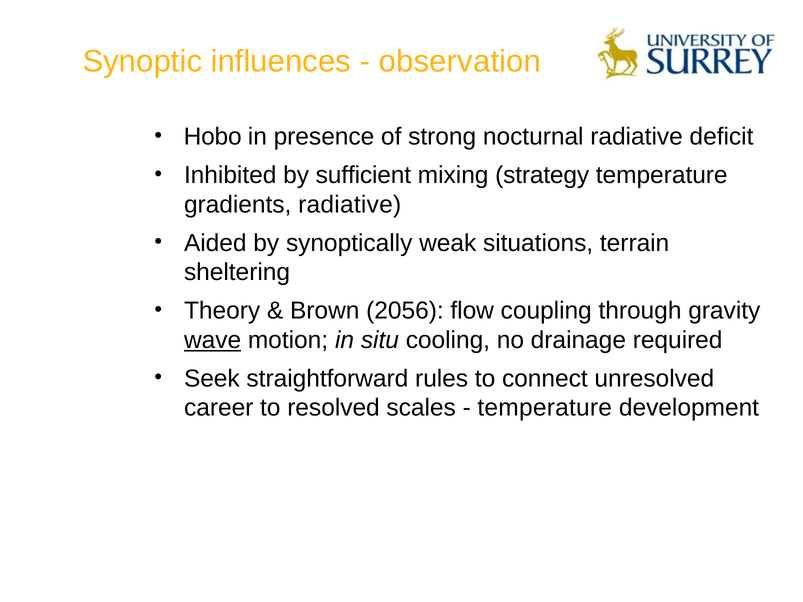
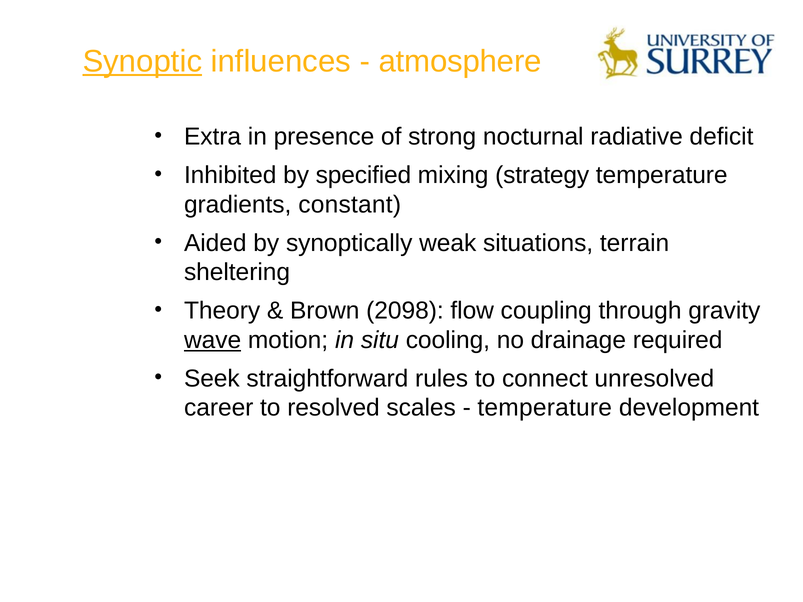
Synoptic underline: none -> present (142, 62)
observation: observation -> atmosphere (460, 62)
Hobo: Hobo -> Extra (213, 137)
sufficient: sufficient -> specified (363, 175)
gradients radiative: radiative -> constant (350, 205)
2056: 2056 -> 2098 (405, 311)
